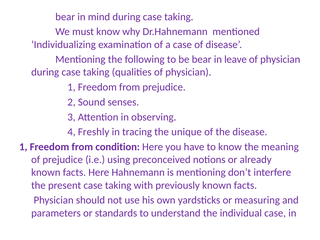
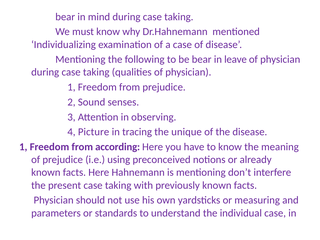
Freshly: Freshly -> Picture (94, 132)
condition: condition -> according (118, 147)
